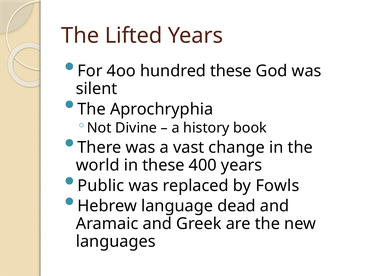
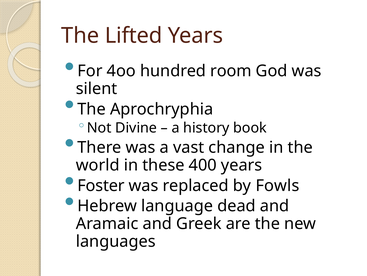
hundred these: these -> room (231, 71)
Public: Public -> Foster (101, 185)
